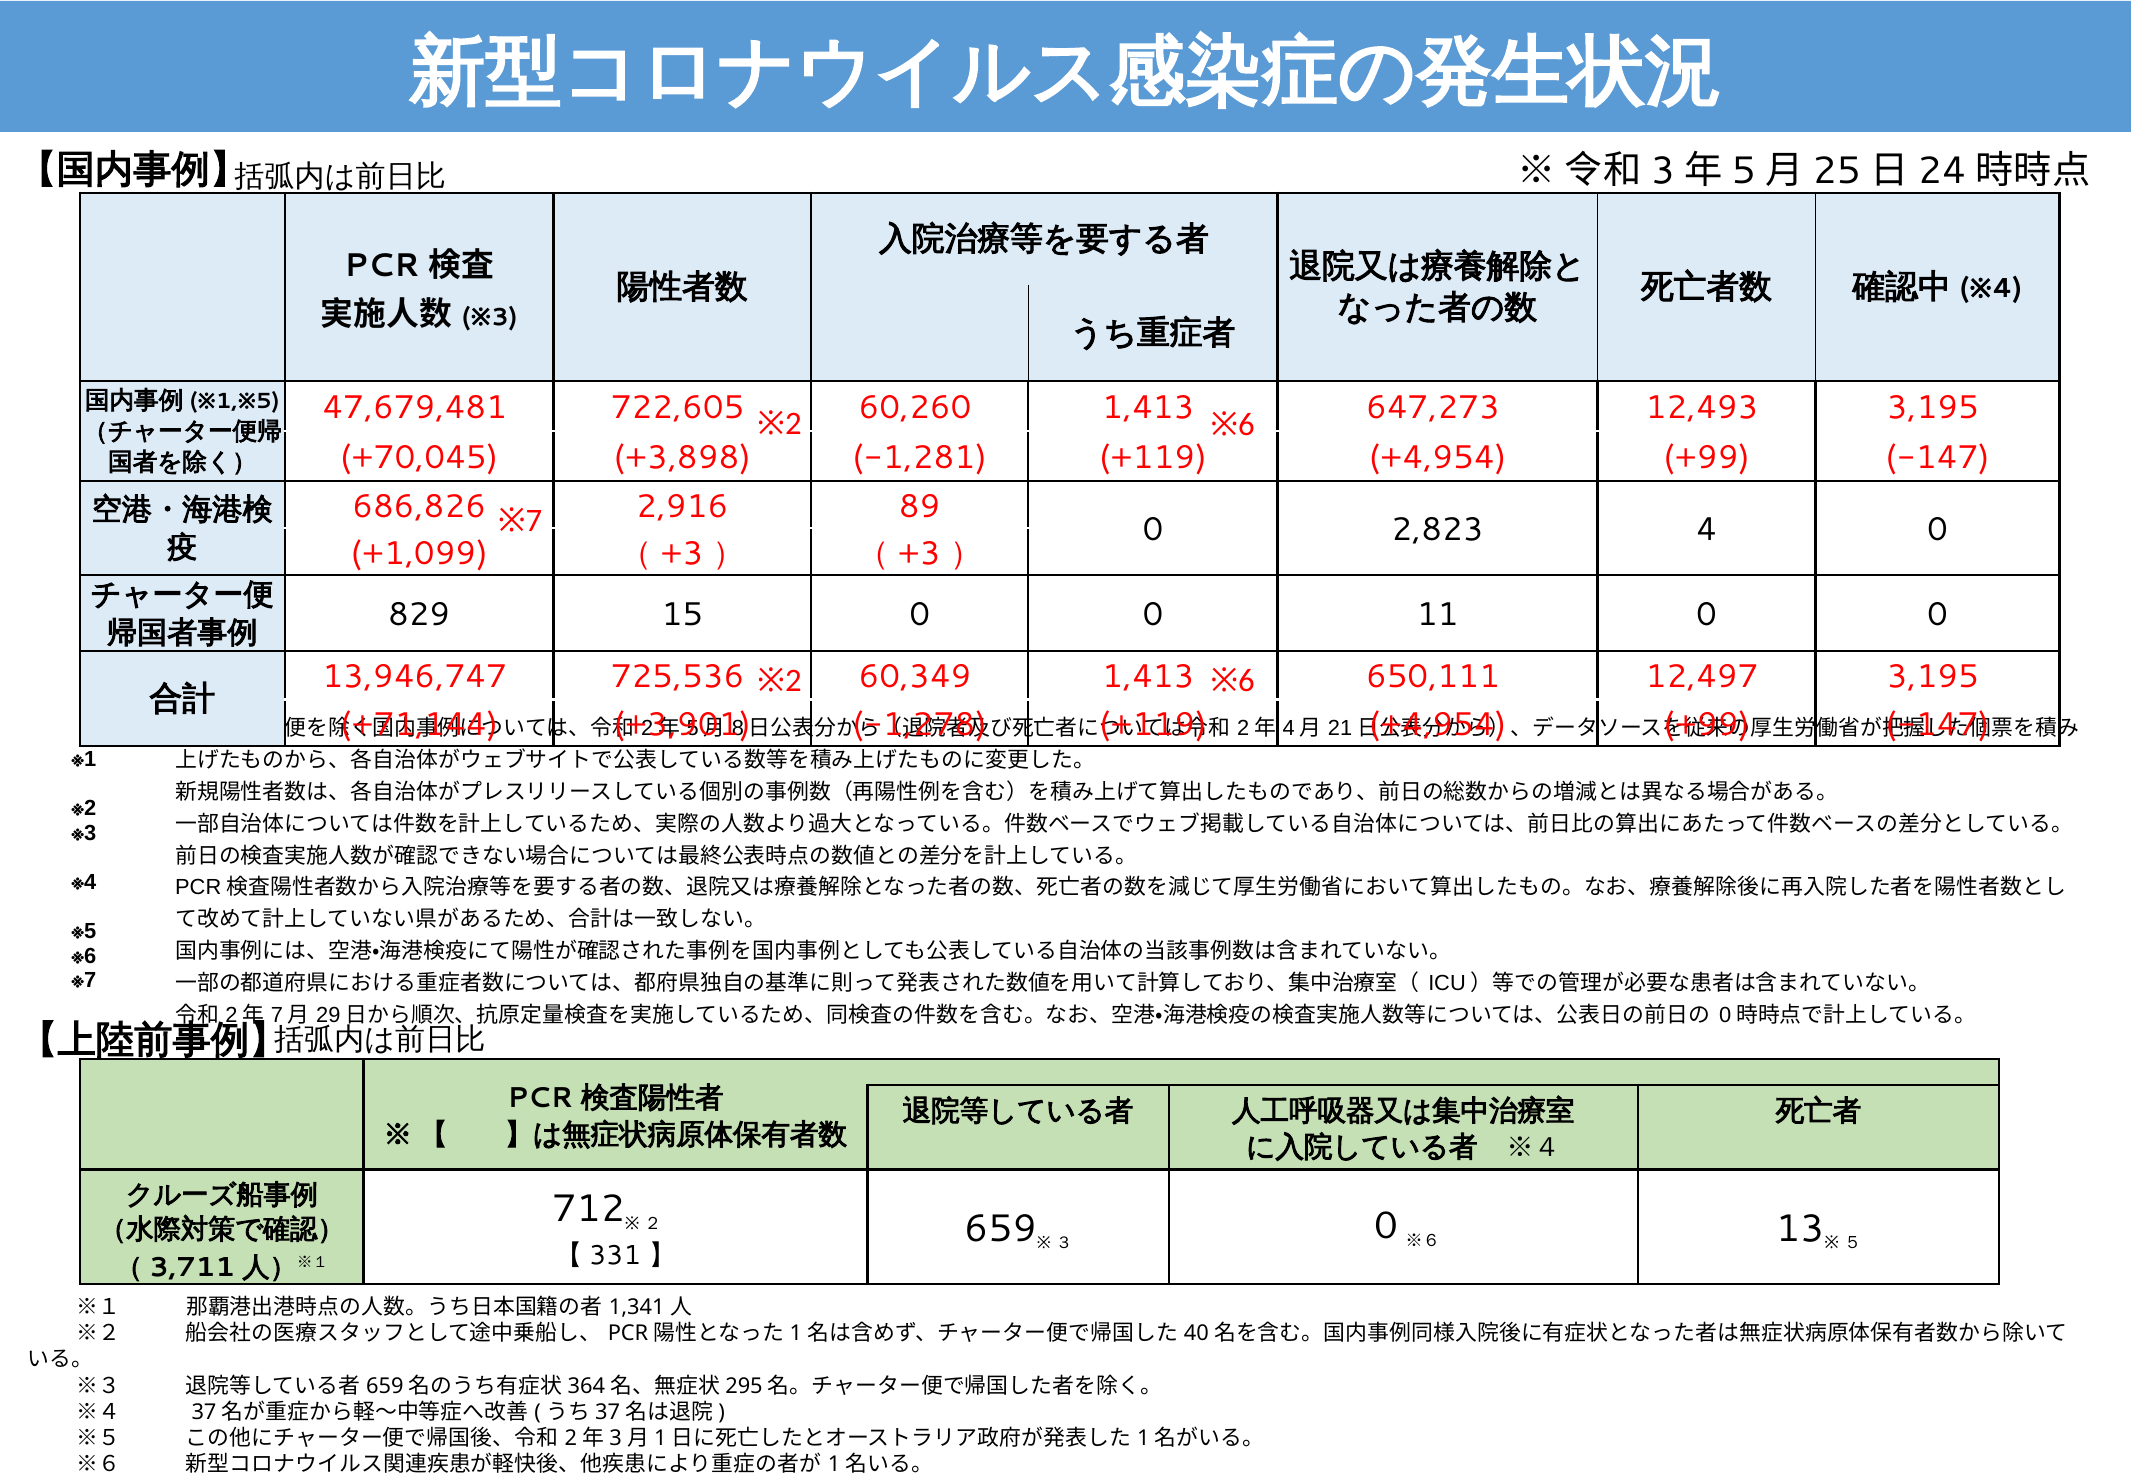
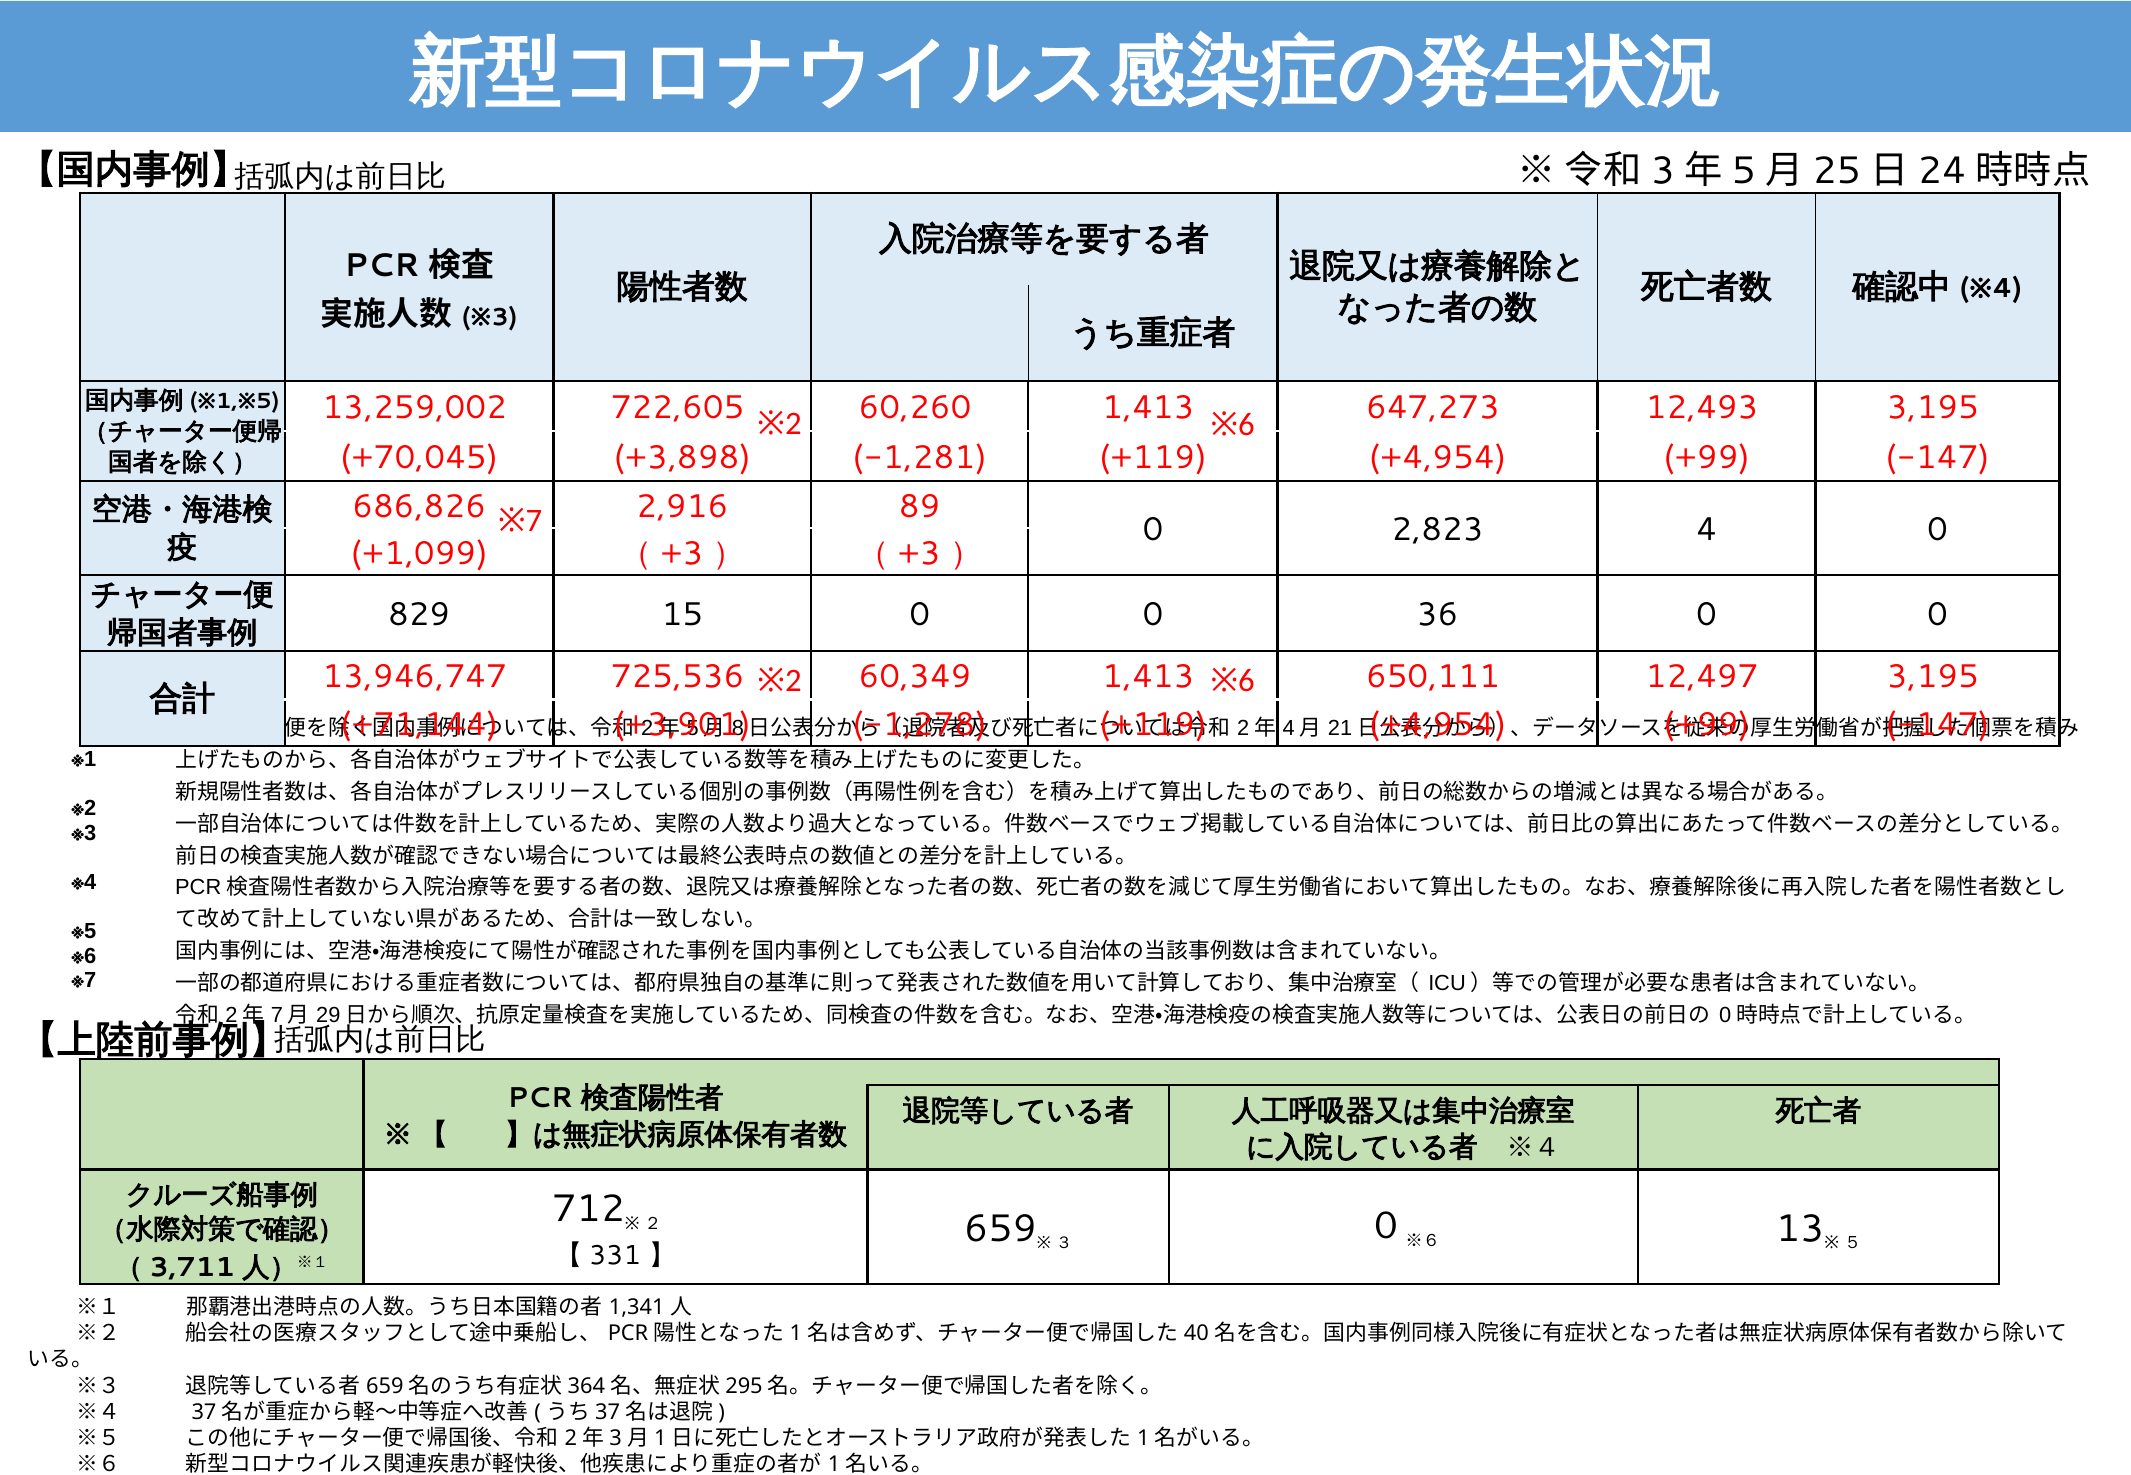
47,679,481: 47,679,481 -> 13,259,002 (415, 408)
11: 11 -> 36 (1438, 615)
